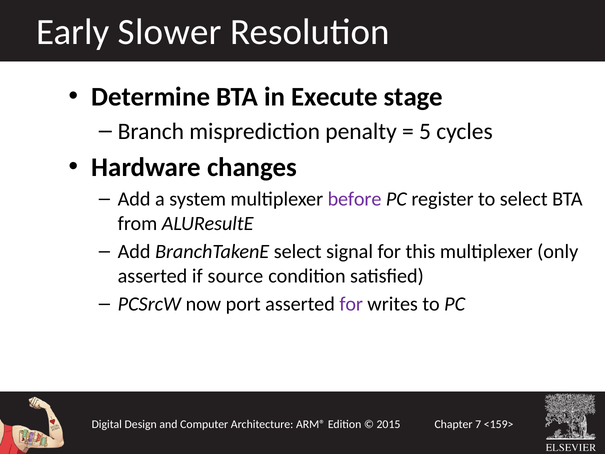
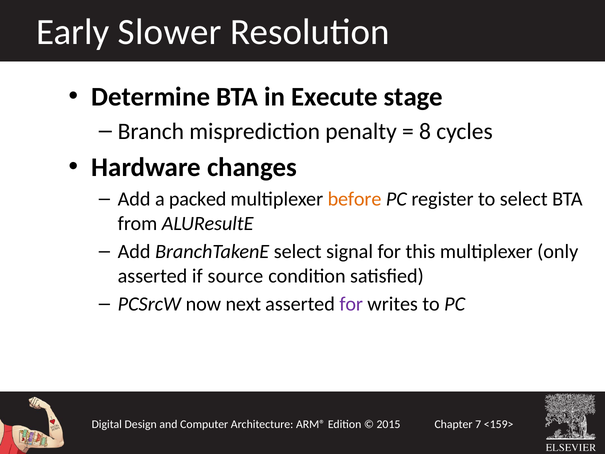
5: 5 -> 8 (425, 131)
system: system -> packed (198, 199)
before colour: purple -> orange (355, 199)
port: port -> next (243, 304)
